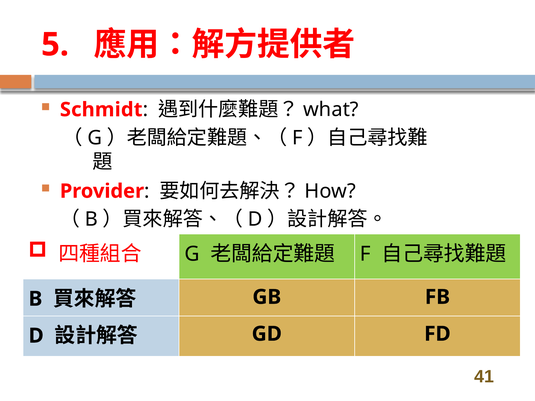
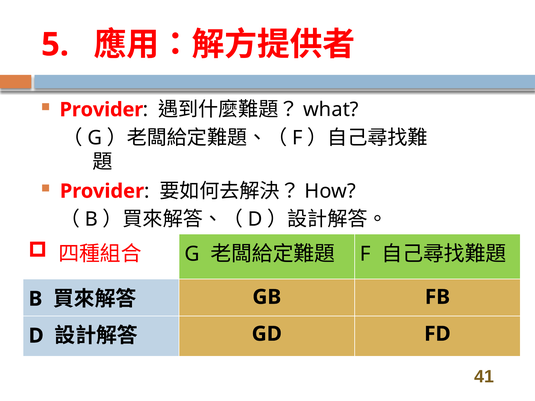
Schmidt: Schmidt -> Provider (101, 110)
